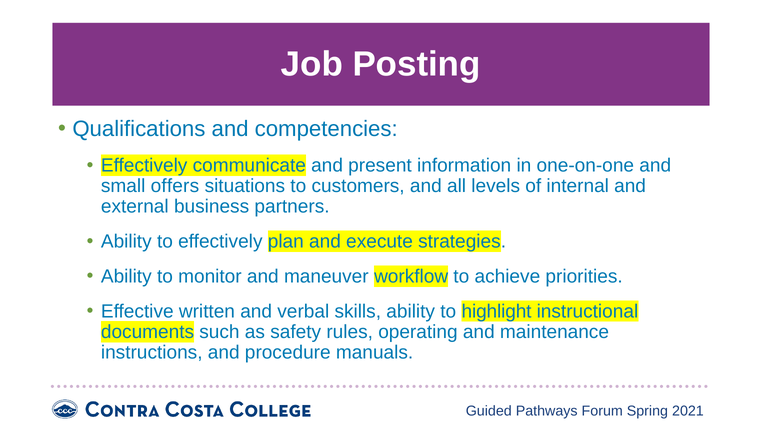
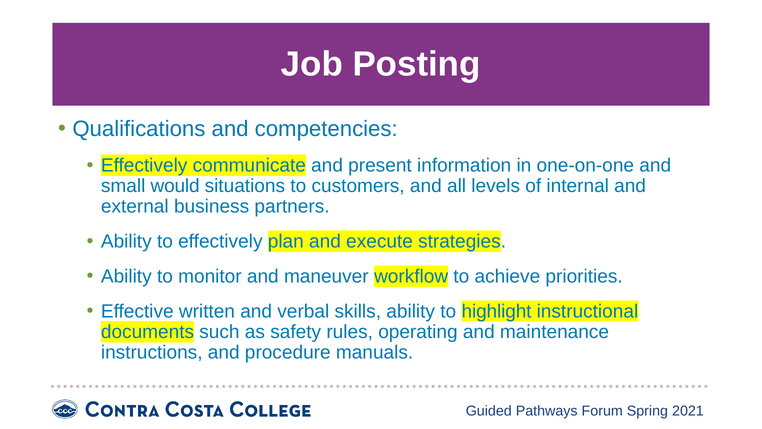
offers: offers -> would (175, 186)
